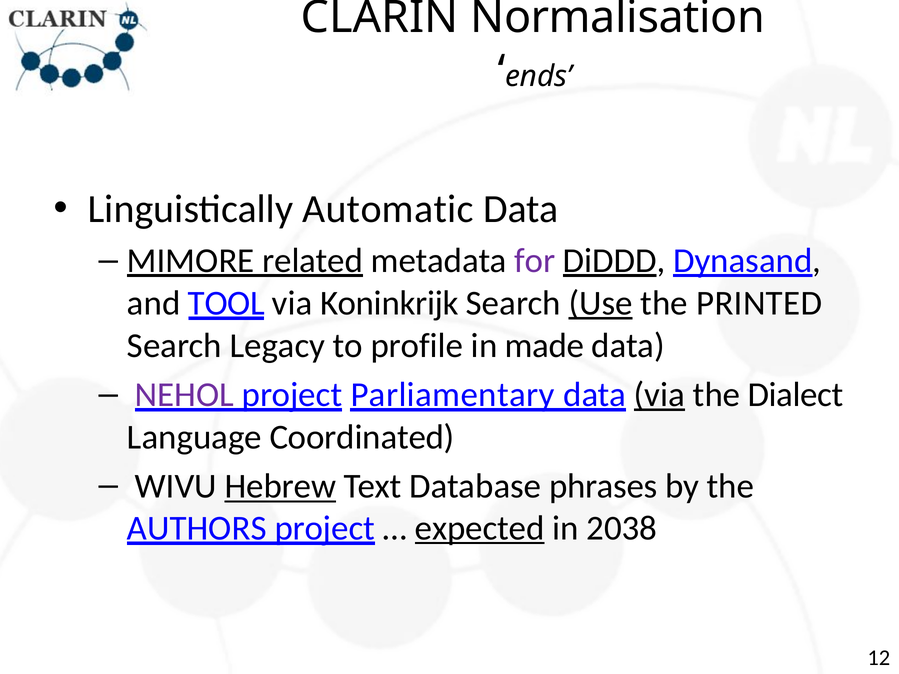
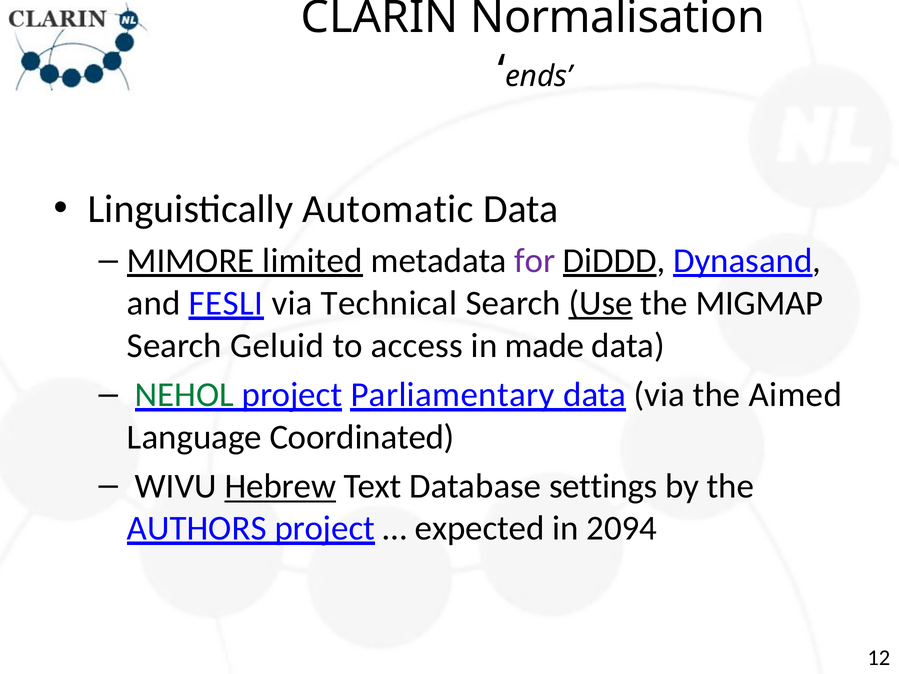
related: related -> limited (313, 261)
TOOL: TOOL -> FESLI (226, 303)
Koninkrijk: Koninkrijk -> Technical (389, 303)
PRINTED: PRINTED -> MIGMAP (760, 303)
Legacy: Legacy -> Geluid (277, 346)
profile: profile -> access (417, 346)
NEHOL colour: purple -> green (184, 395)
via underline: present -> none (659, 395)
Dialect: Dialect -> Aimed (795, 395)
phrases: phrases -> settings (603, 486)
expected underline: present -> none (480, 528)
2038: 2038 -> 2094 (622, 528)
